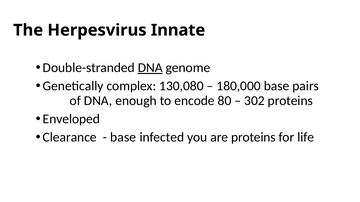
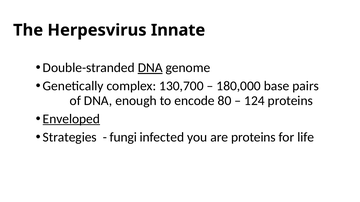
130,080: 130,080 -> 130,700 (181, 86)
302: 302 -> 124 (254, 101)
Enveloped underline: none -> present (71, 119)
Clearance: Clearance -> Strategies (70, 137)
base: base -> fungi (123, 137)
